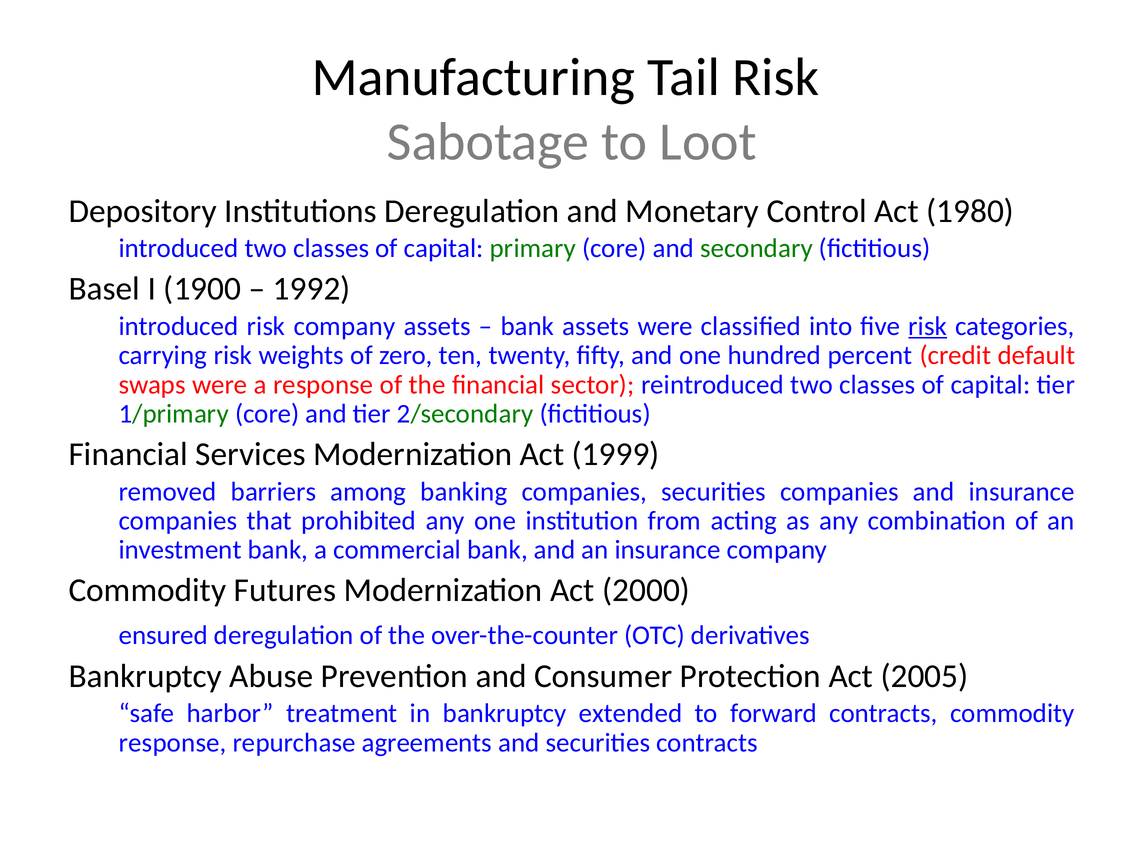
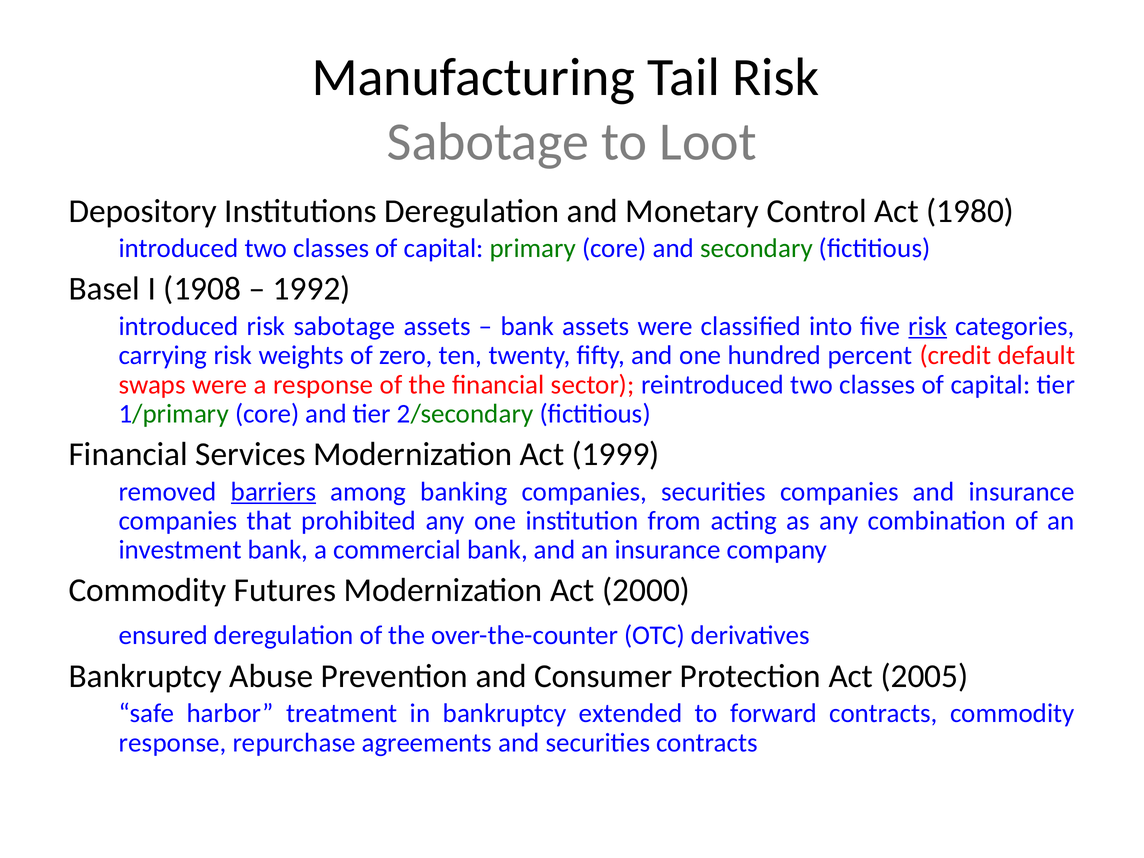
1900: 1900 -> 1908 (202, 289)
introduced risk company: company -> sabotage (344, 326)
barriers underline: none -> present (274, 492)
